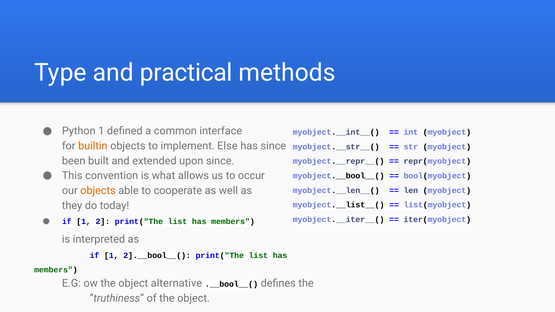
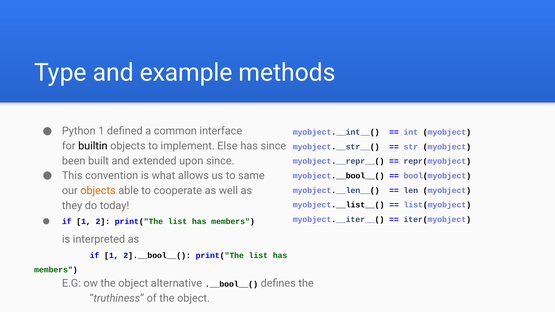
practical: practical -> example (186, 73)
builtin colour: orange -> black (93, 146)
occur: occur -> same (251, 176)
